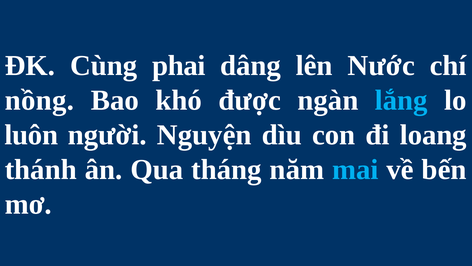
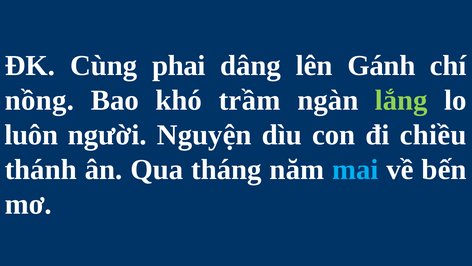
Nước: Nước -> Gánh (381, 66)
được: được -> trầm (250, 100)
lắng colour: light blue -> light green (401, 100)
loang: loang -> chiều (433, 135)
